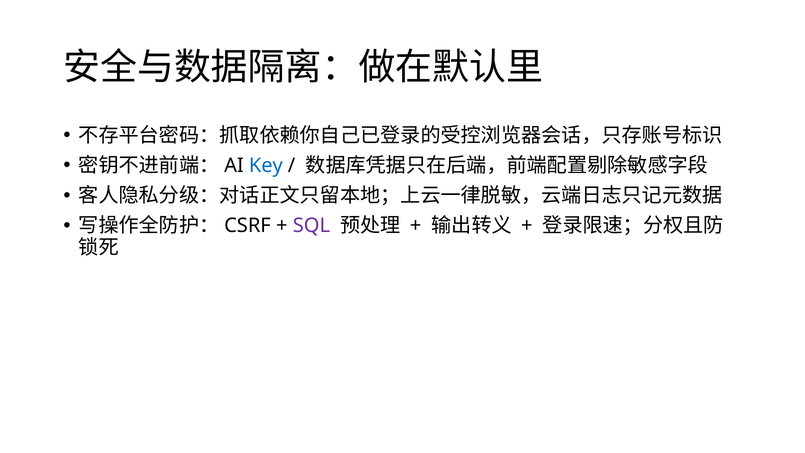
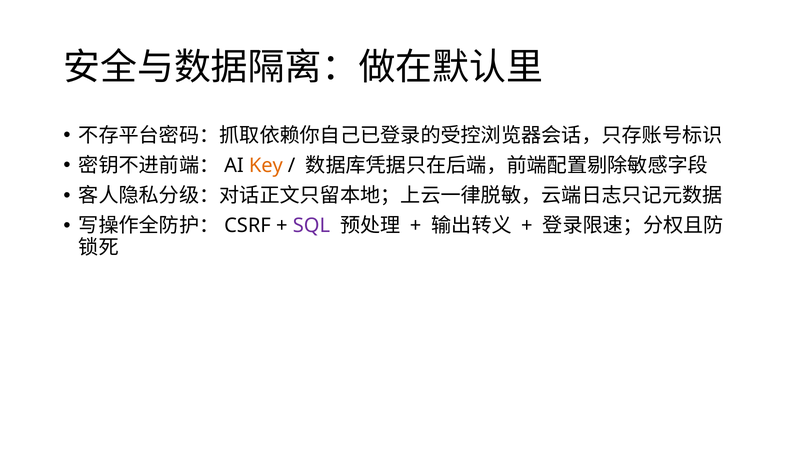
Key colour: blue -> orange (266, 165)
